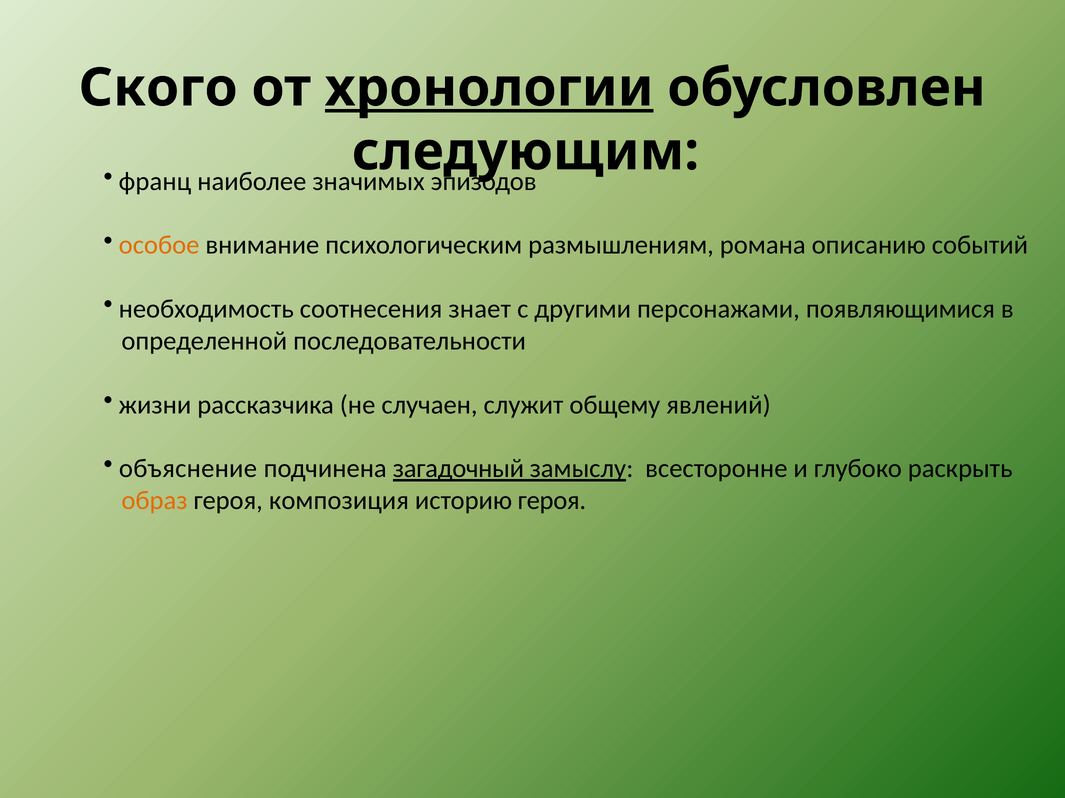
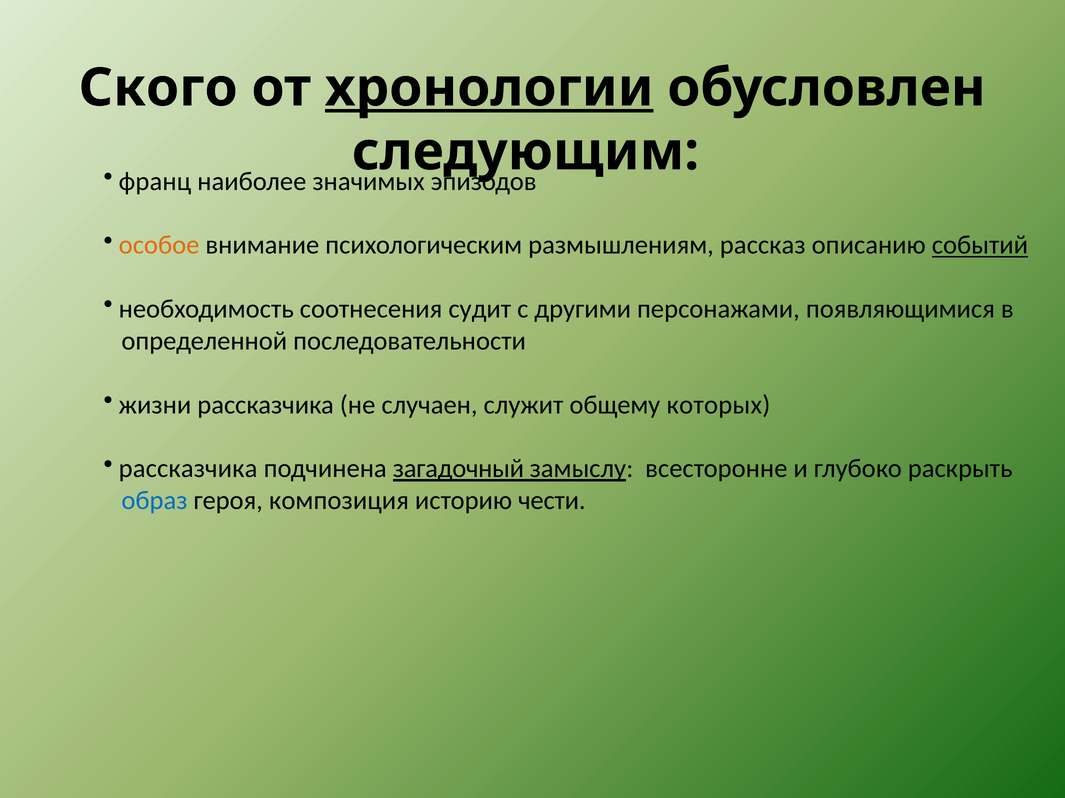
романа: романа -> рассказ (763, 245)
событий underline: none -> present (980, 245)
знает: знает -> судит (480, 309)
явлений: явлений -> которых (718, 405)
объяснение: объяснение -> рассказчика (188, 469)
образ colour: orange -> blue (154, 501)
историю героя: героя -> чести (552, 501)
